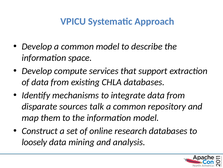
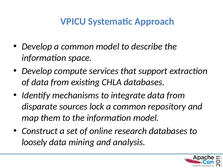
talk: talk -> lock (97, 106)
